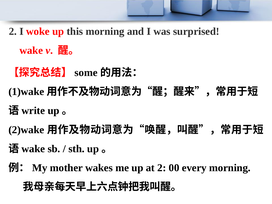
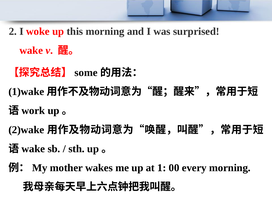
write: write -> work (33, 111)
at 2: 2 -> 1 (162, 168)
